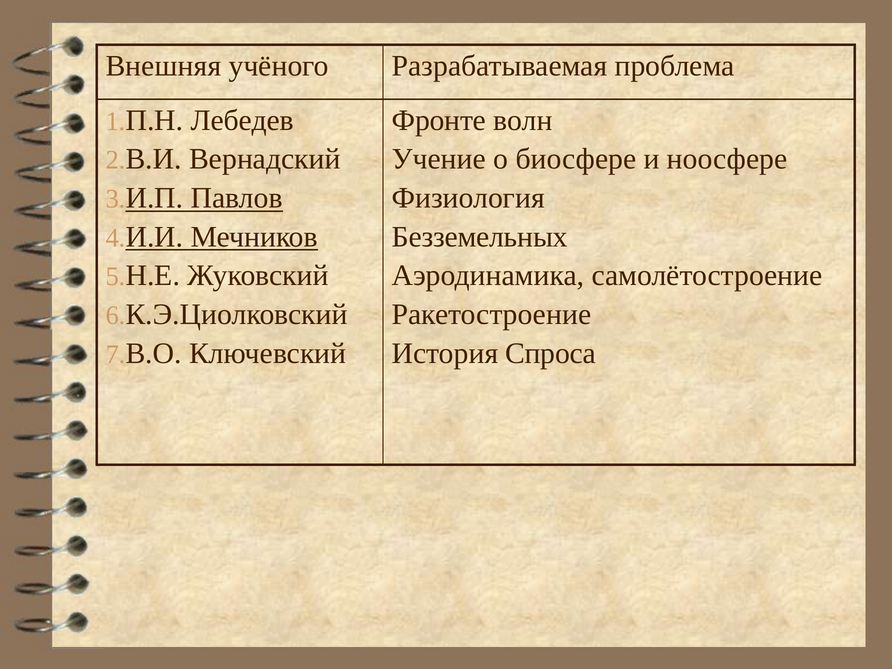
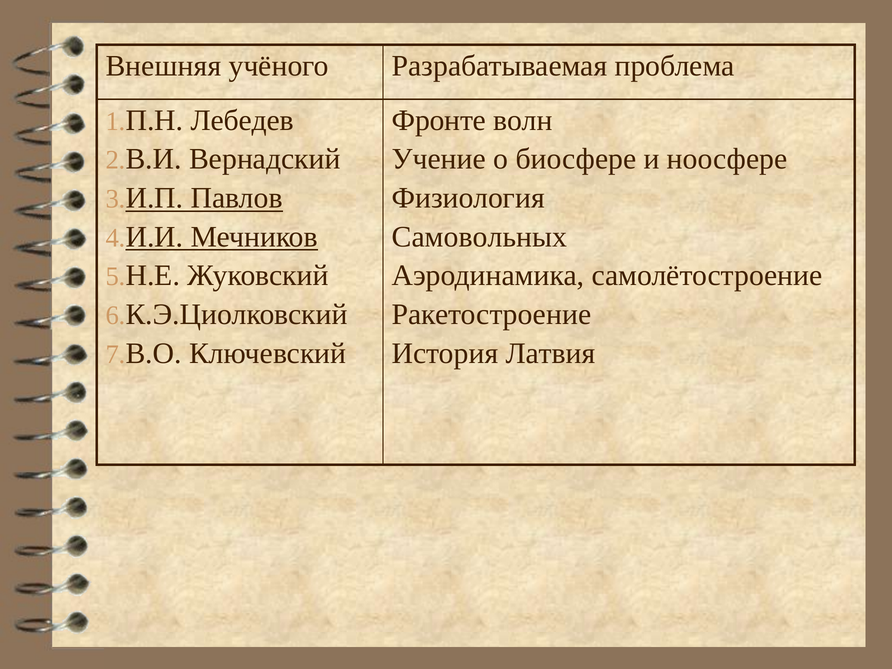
Безземельных: Безземельных -> Самовольных (480, 237)
Спроса: Спроса -> Латвия (550, 353)
